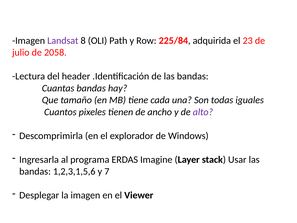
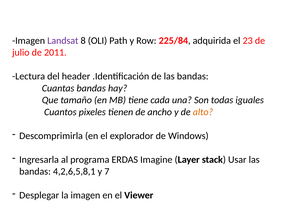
2058: 2058 -> 2011 (55, 52)
alto colour: purple -> orange (203, 112)
1,2,3,1,5,6: 1,2,3,1,5,6 -> 4,2,6,5,8,1 (74, 171)
